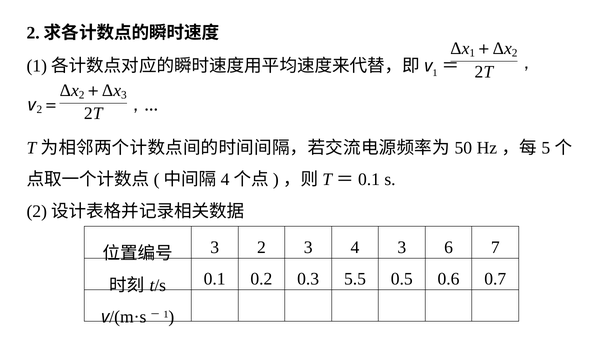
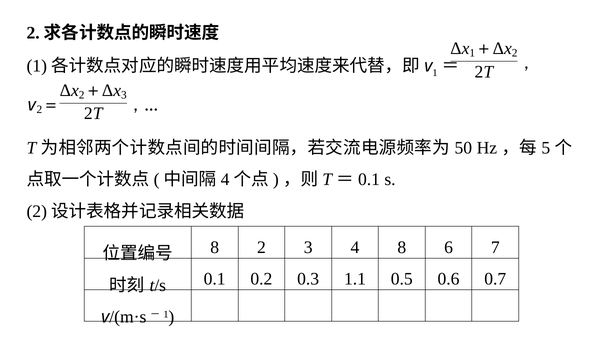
3: 3 -> 8 (215, 248)
4 3: 3 -> 8 (402, 248)
5.5: 5.5 -> 1.1 (355, 279)
